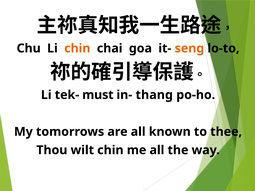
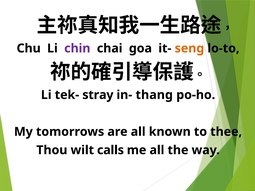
chin colour: orange -> purple (77, 48)
must: must -> stray (98, 95)
wilt chin: chin -> calls (110, 150)
